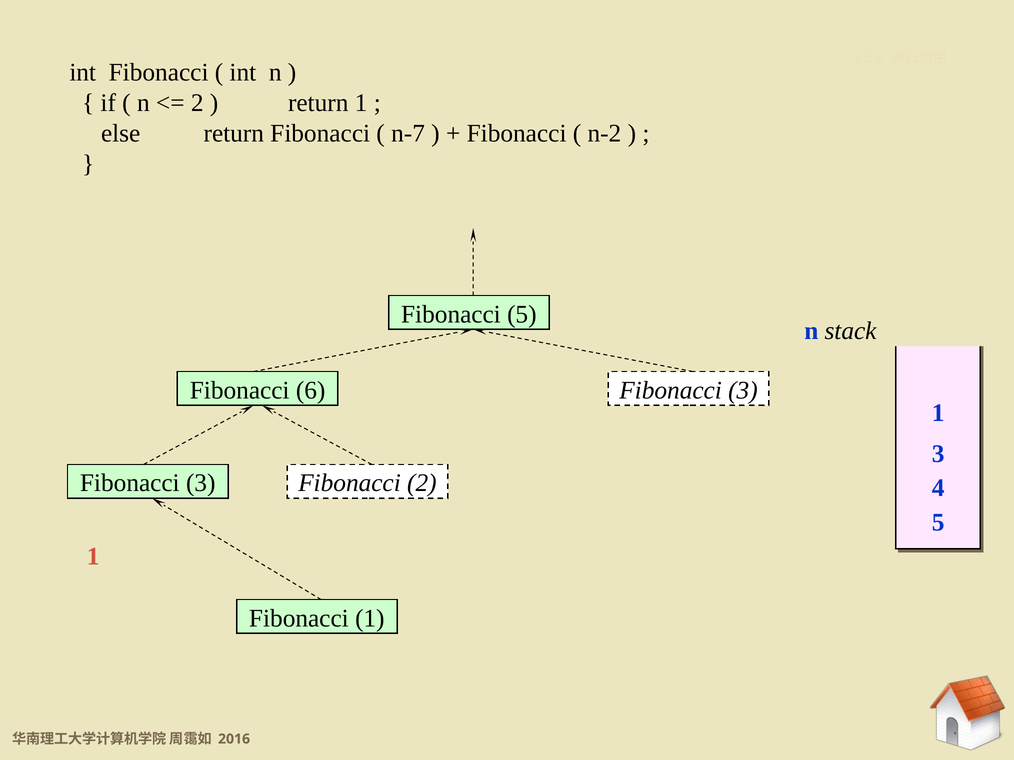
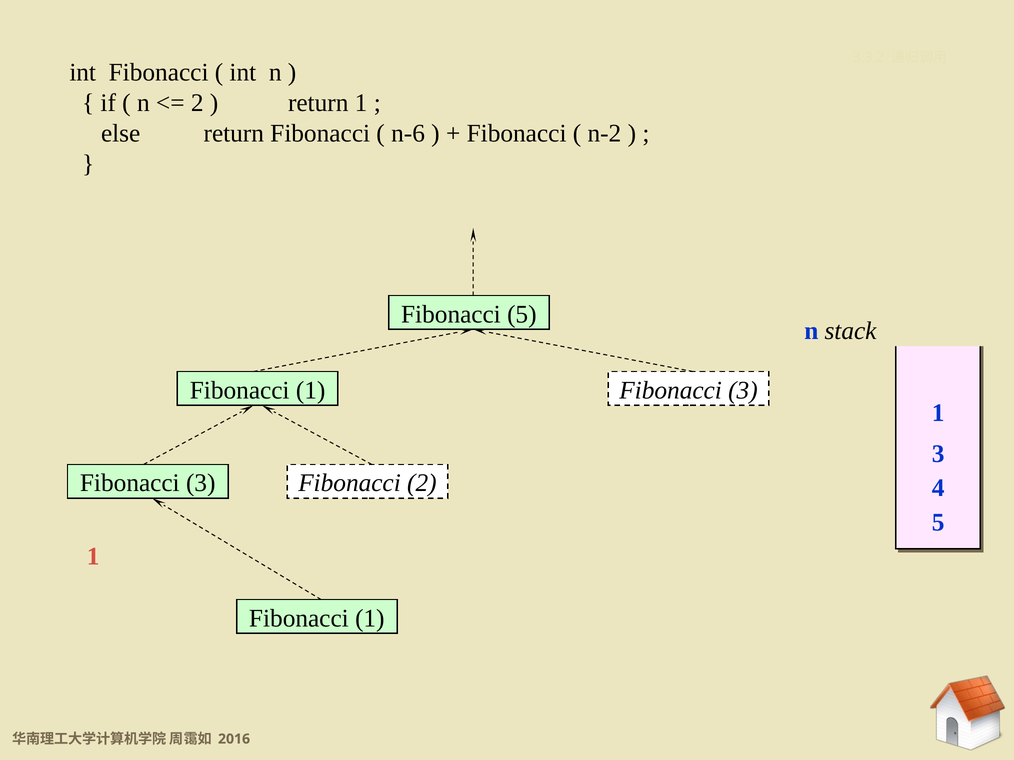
n-7: n-7 -> n-6 (408, 133)
6: 6 -> 1 (311, 390)
